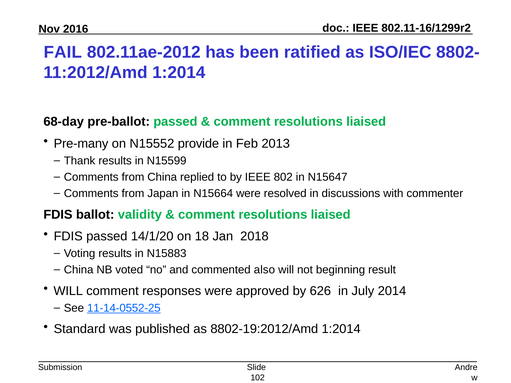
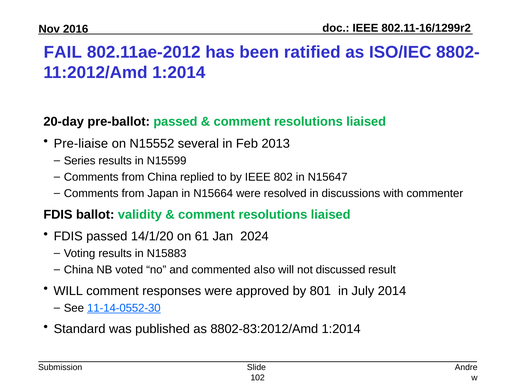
68-day: 68-day -> 20-day (64, 122)
Pre-many: Pre-many -> Pre-liaise (81, 144)
provide: provide -> several (198, 144)
Thank: Thank -> Series (80, 161)
18: 18 -> 61 (202, 236)
2018: 2018 -> 2024 (254, 236)
beginning: beginning -> discussed (341, 270)
626: 626 -> 801 (320, 291)
11-14-0552-25: 11-14-0552-25 -> 11-14-0552-30 (124, 308)
8802-19:2012/Amd: 8802-19:2012/Amd -> 8802-83:2012/Amd (264, 329)
